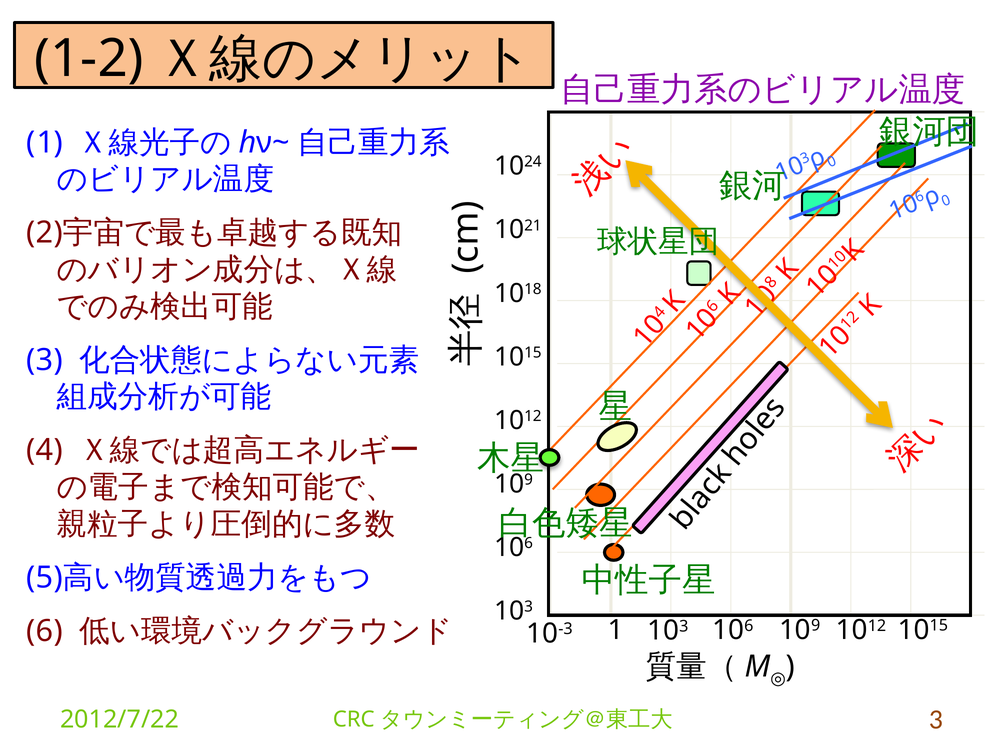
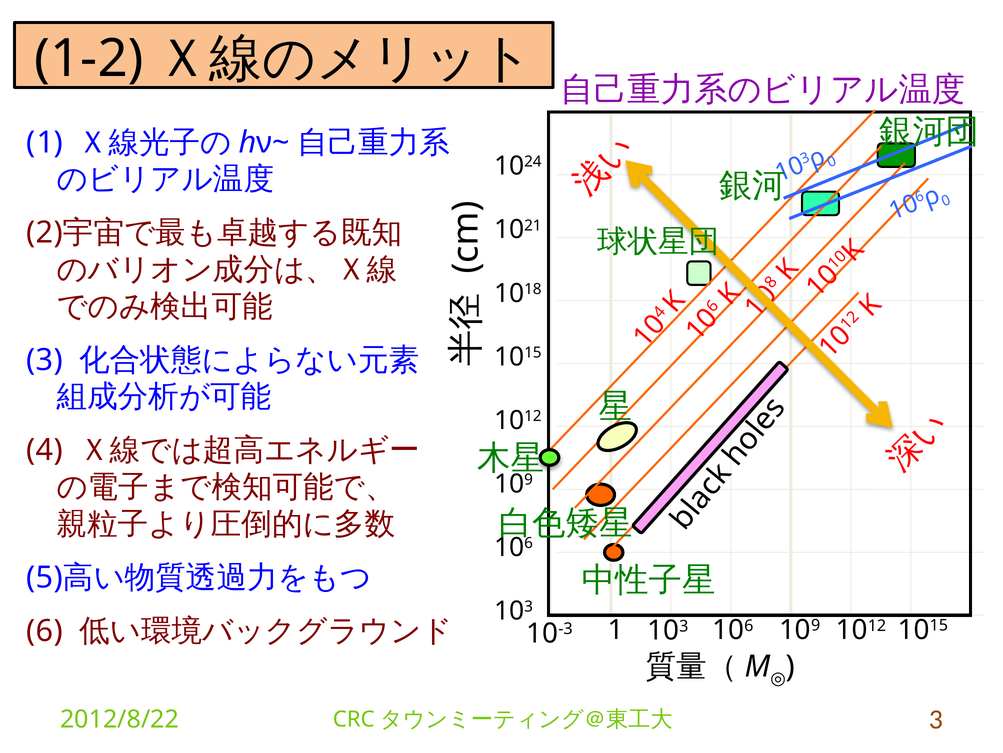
2012/7/22: 2012/7/22 -> 2012/8/22 (120, 719)
